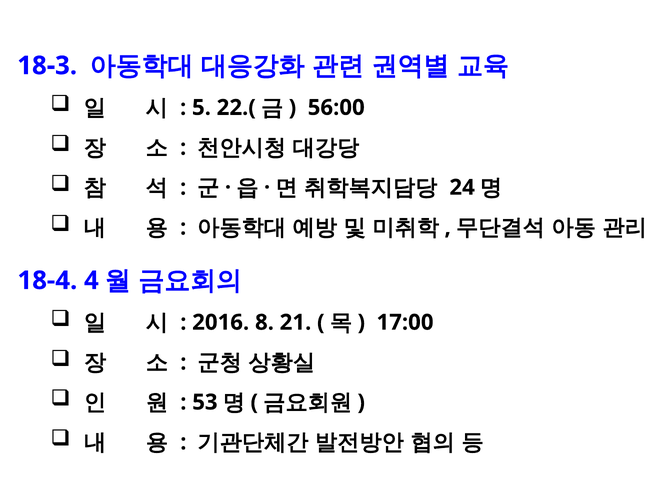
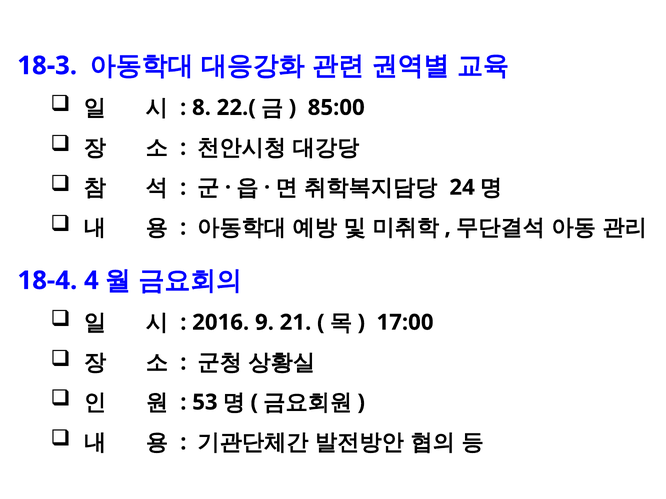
5: 5 -> 8 (201, 108)
56:00: 56:00 -> 85:00 (336, 108)
8: 8 -> 9 (264, 323)
